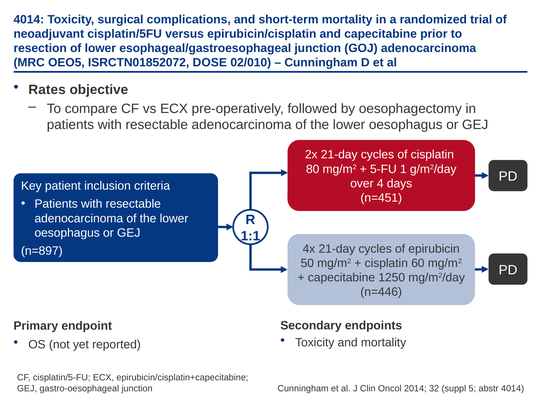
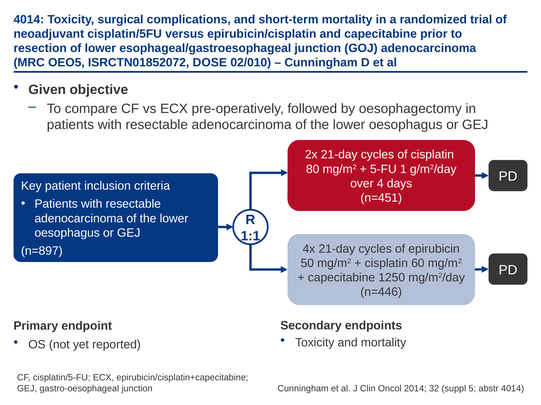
Rates: Rates -> Given (47, 90)
